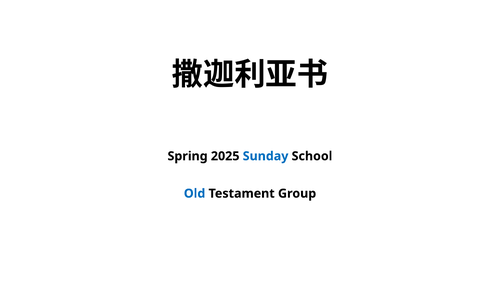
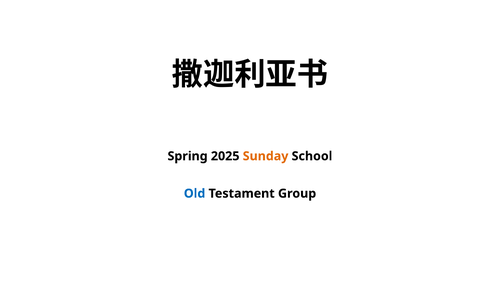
Sunday colour: blue -> orange (266, 156)
